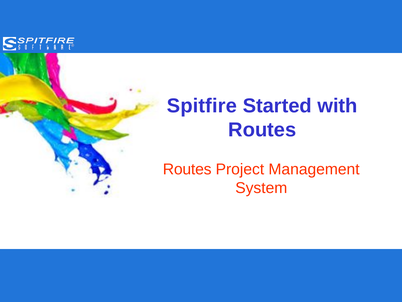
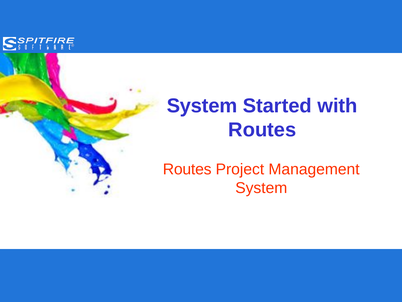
Spitfire: Spitfire -> System (202, 106)
